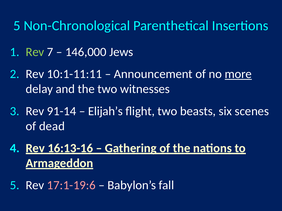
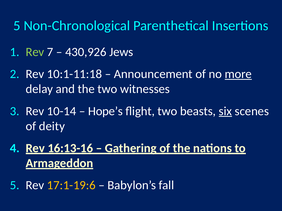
146,000: 146,000 -> 430,926 (86, 52)
10:1-11:11: 10:1-11:11 -> 10:1-11:18 (74, 74)
91-14: 91-14 -> 10-14 (62, 111)
Elijah’s: Elijah’s -> Hope’s (105, 111)
six underline: none -> present (225, 111)
dead: dead -> deity (52, 126)
17:1-19:6 colour: pink -> yellow (71, 186)
